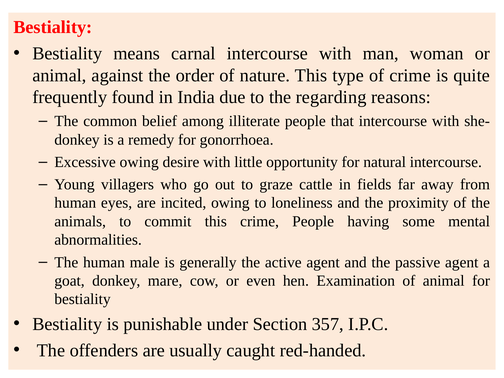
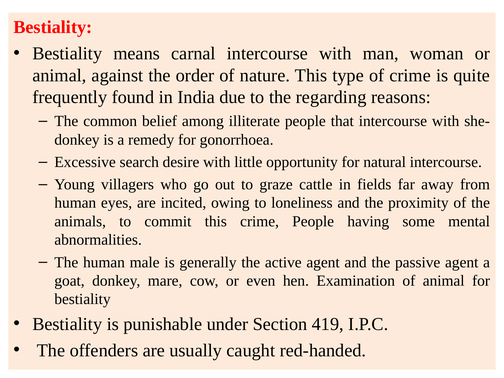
Excessive owing: owing -> search (139, 162)
357: 357 -> 419 (328, 324)
